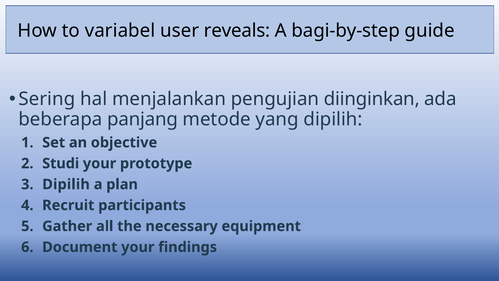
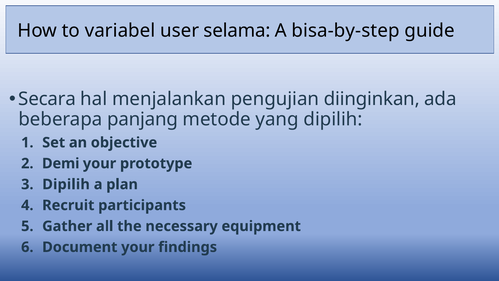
reveals: reveals -> selama (237, 30)
bagi-by-step: bagi-by-step -> bisa-by-step (346, 30)
Sering: Sering -> Secara (47, 99)
Studi: Studi -> Demi (61, 163)
